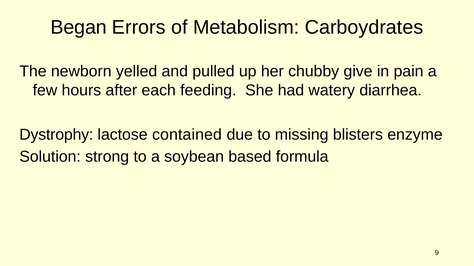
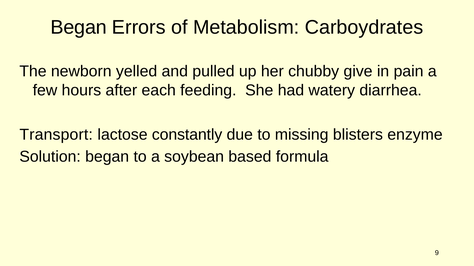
Dystrophy: Dystrophy -> Transport (56, 135)
contained: contained -> constantly (187, 135)
Solution strong: strong -> began (107, 157)
